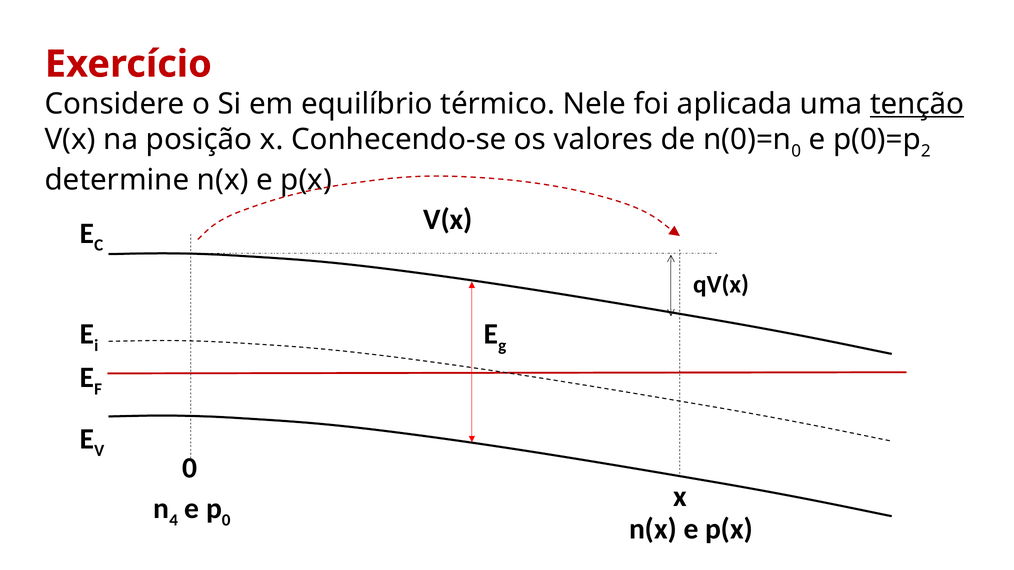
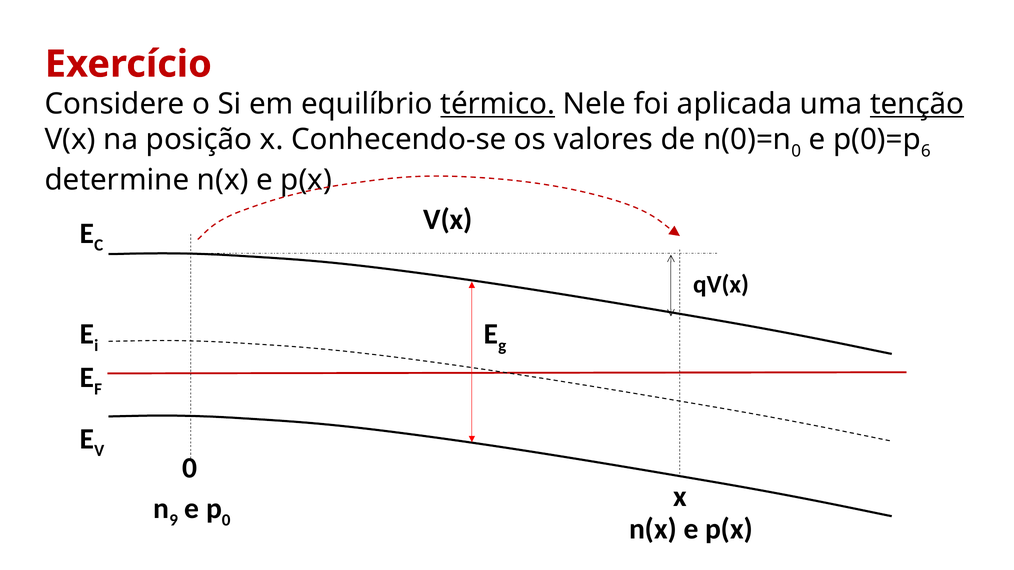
térmico underline: none -> present (498, 104)
2: 2 -> 6 (926, 151)
4: 4 -> 9 (174, 520)
